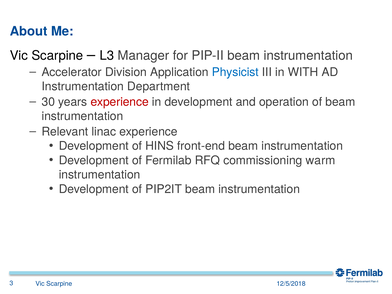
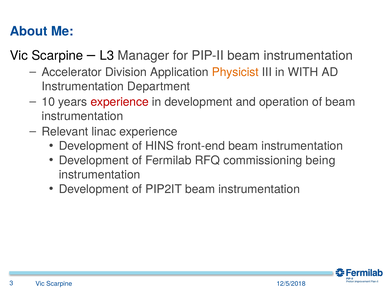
Physicist colour: blue -> orange (235, 72)
30: 30 -> 10 (48, 102)
warm: warm -> being (321, 160)
